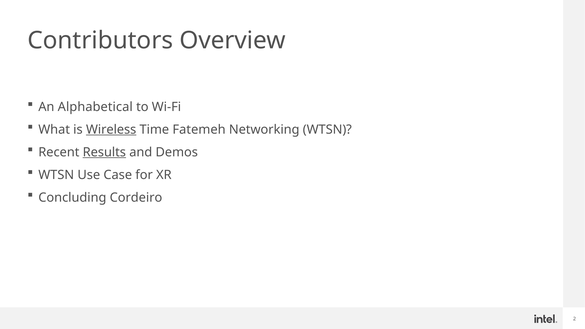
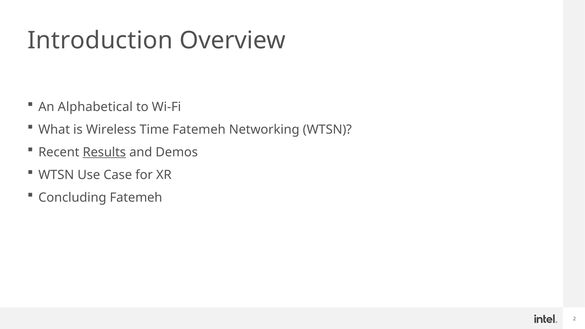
Contributors: Contributors -> Introduction (100, 40)
Wireless underline: present -> none (111, 130)
Concluding Cordeiro: Cordeiro -> Fatemeh (136, 197)
